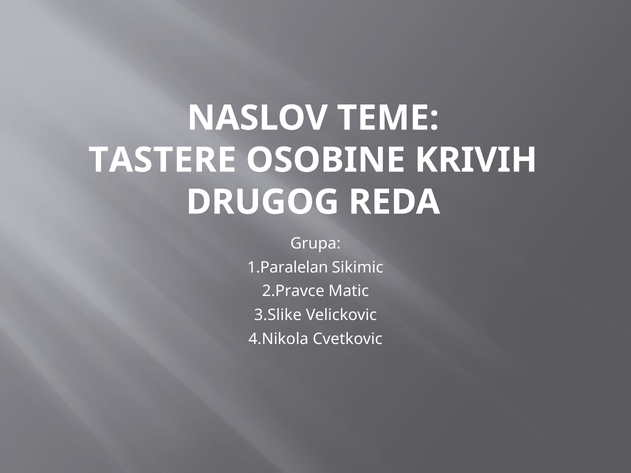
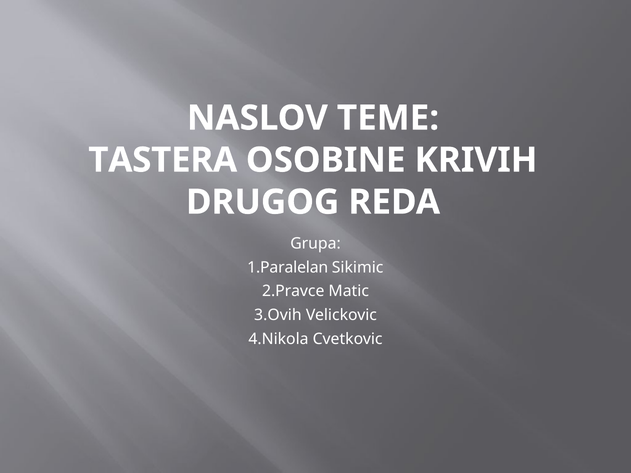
TASTERE: TASTERE -> TASTERA (163, 160)
3.Slike: 3.Slike -> 3.Ovih (278, 315)
